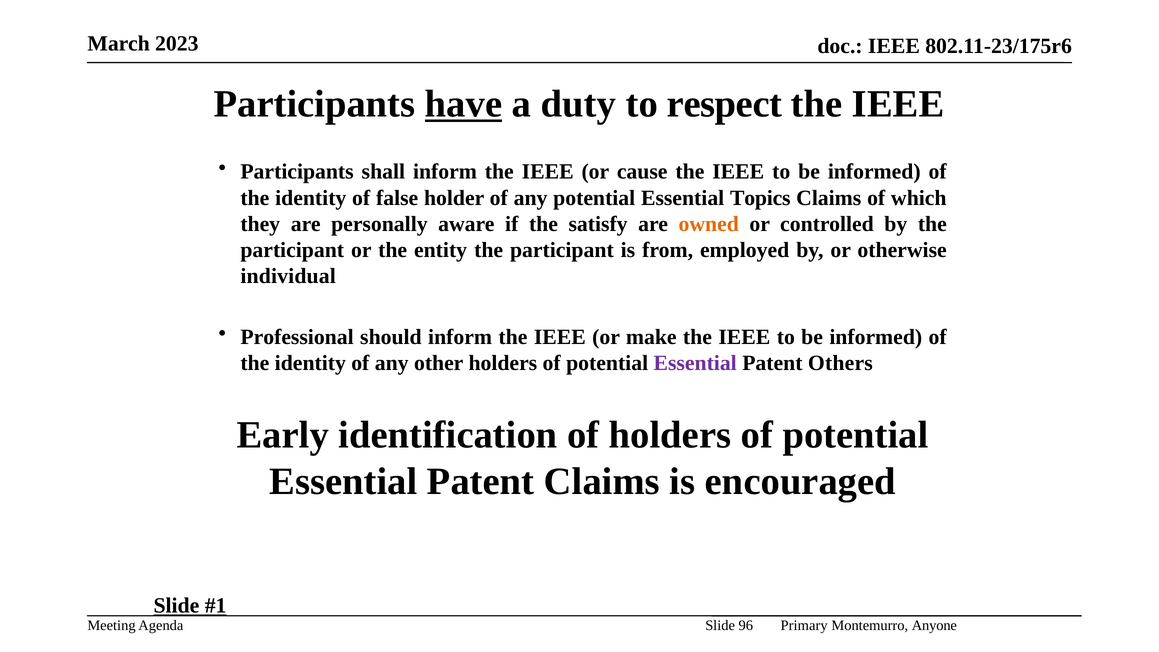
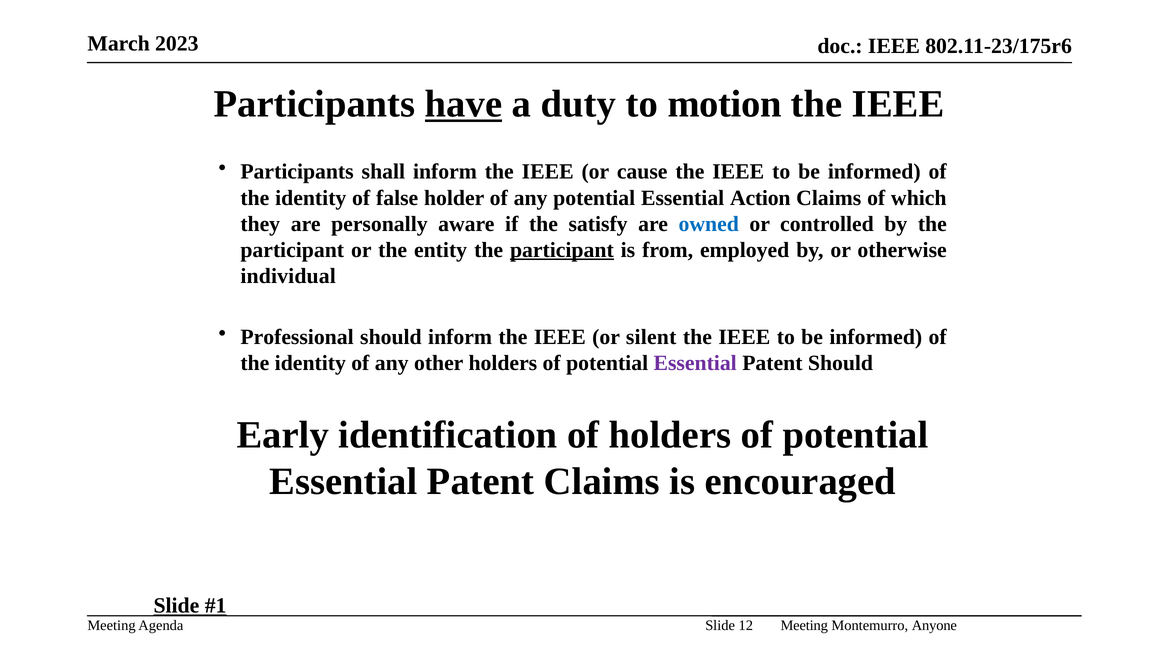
respect: respect -> motion (725, 104)
Topics: Topics -> Action (760, 198)
owned colour: orange -> blue (709, 224)
participant underline: none -> present (562, 250)
make: make -> silent (651, 337)
Patent Others: Others -> Should (841, 363)
96: 96 -> 12 (746, 625)
Primary: Primary -> Meeting (804, 625)
